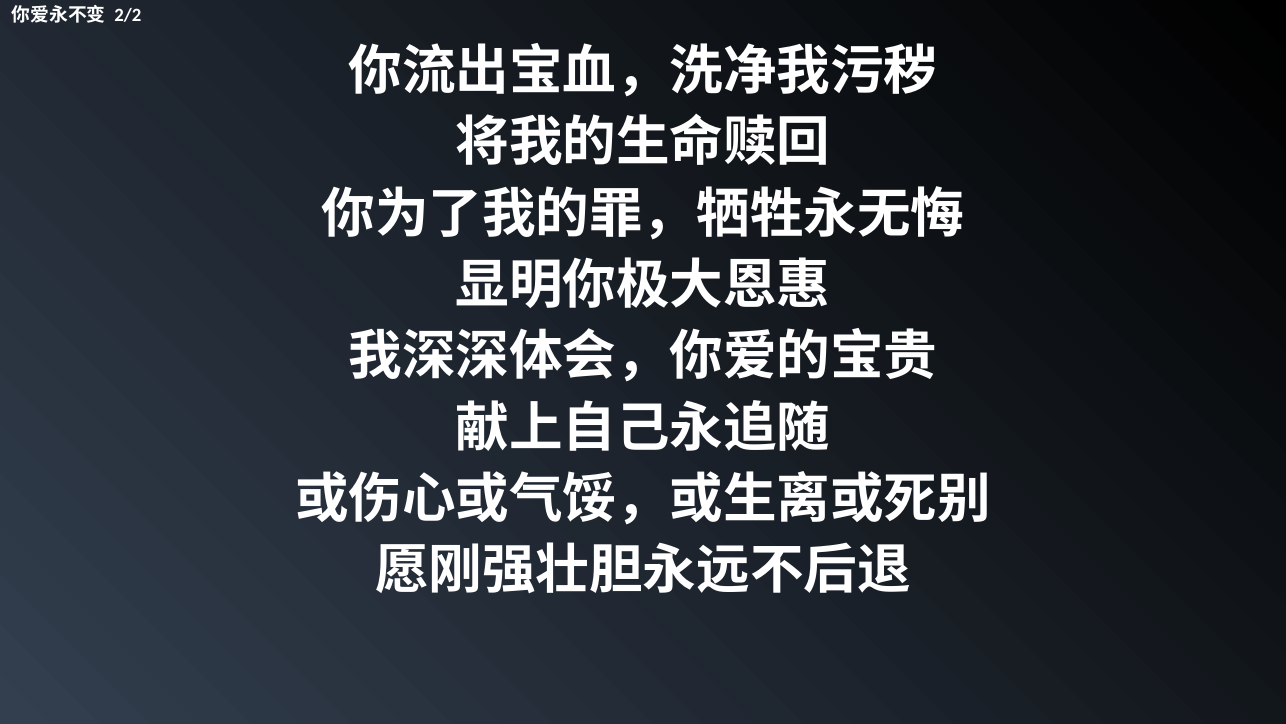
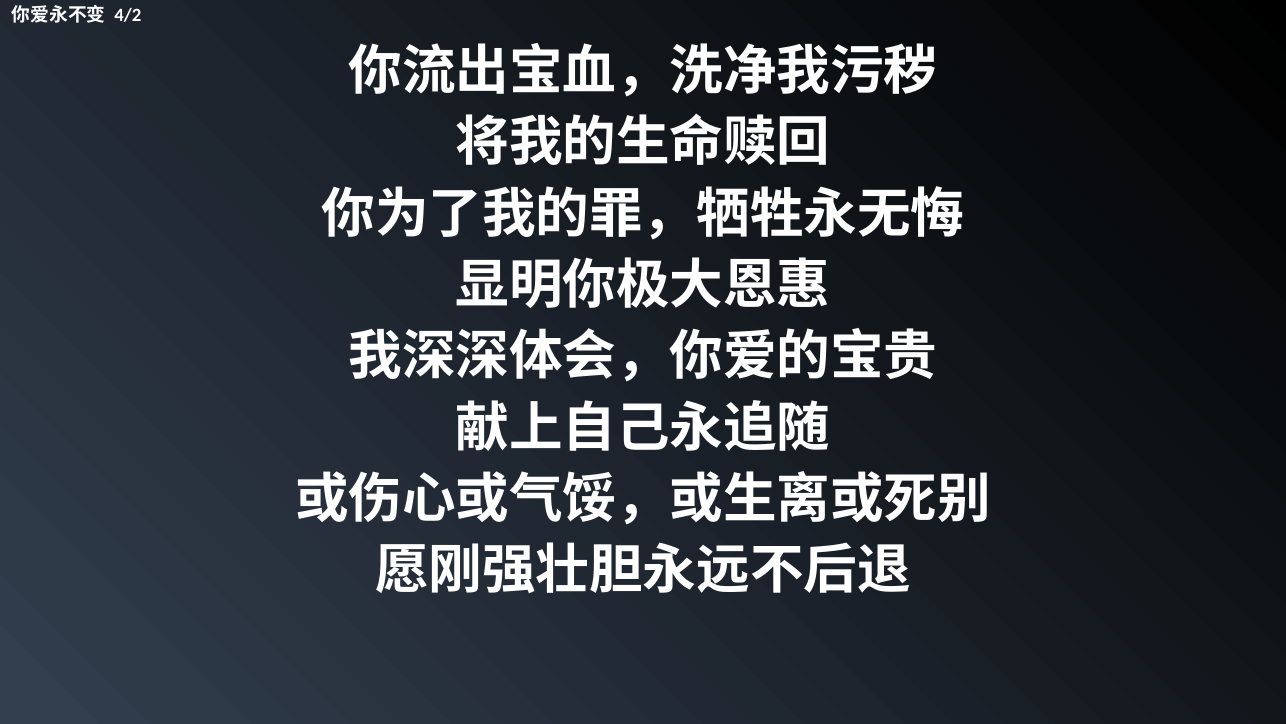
2/2: 2/2 -> 4/2 (128, 16)
